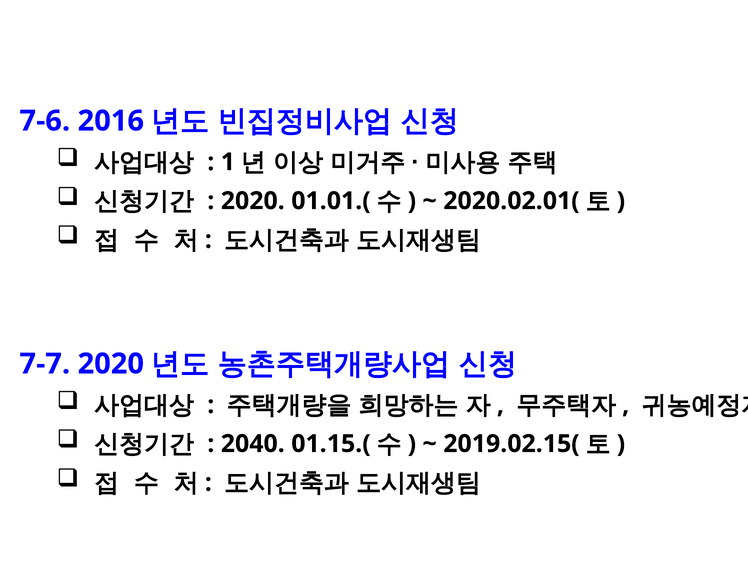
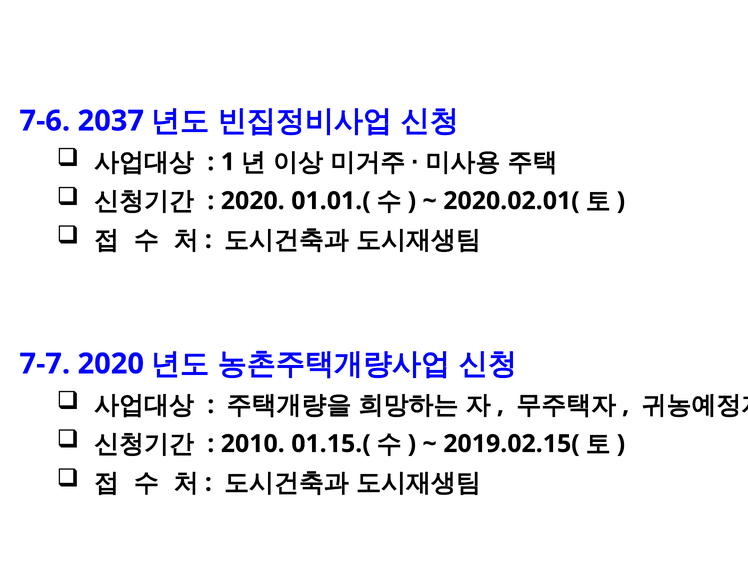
2016: 2016 -> 2037 (111, 121)
2040: 2040 -> 2010 (253, 444)
